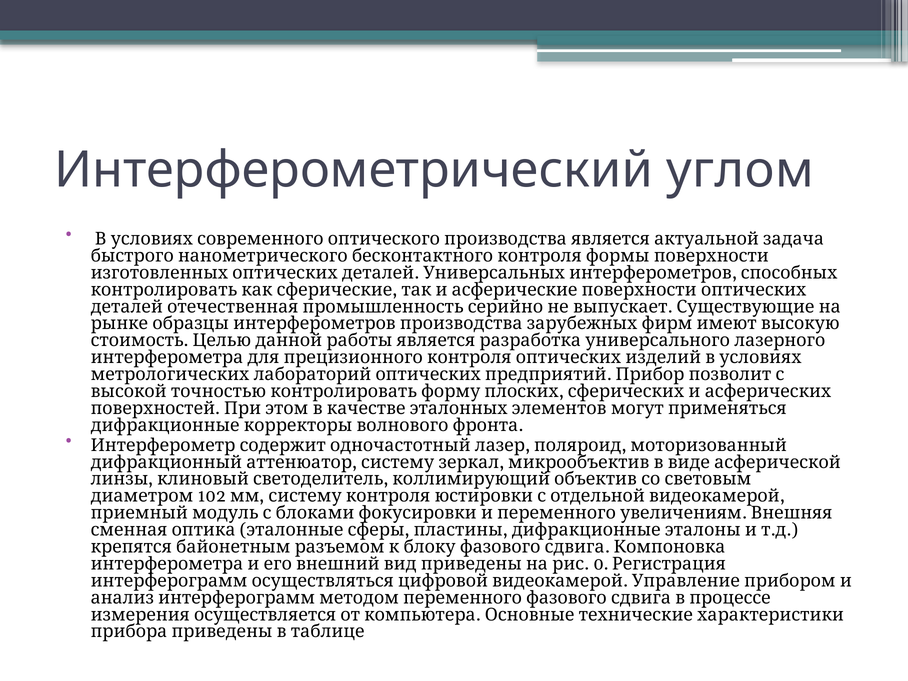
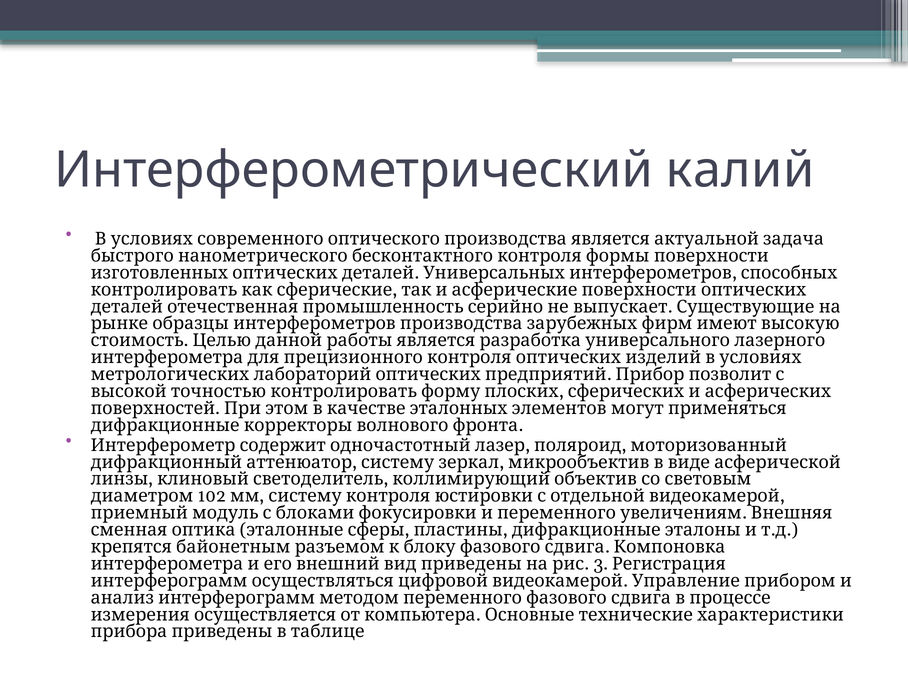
углом: углом -> калий (740, 170)
0: 0 -> 3 (601, 564)
